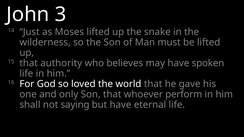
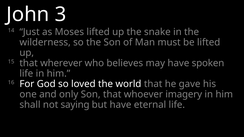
authority: authority -> wherever (61, 63)
perform: perform -> imagery (184, 95)
